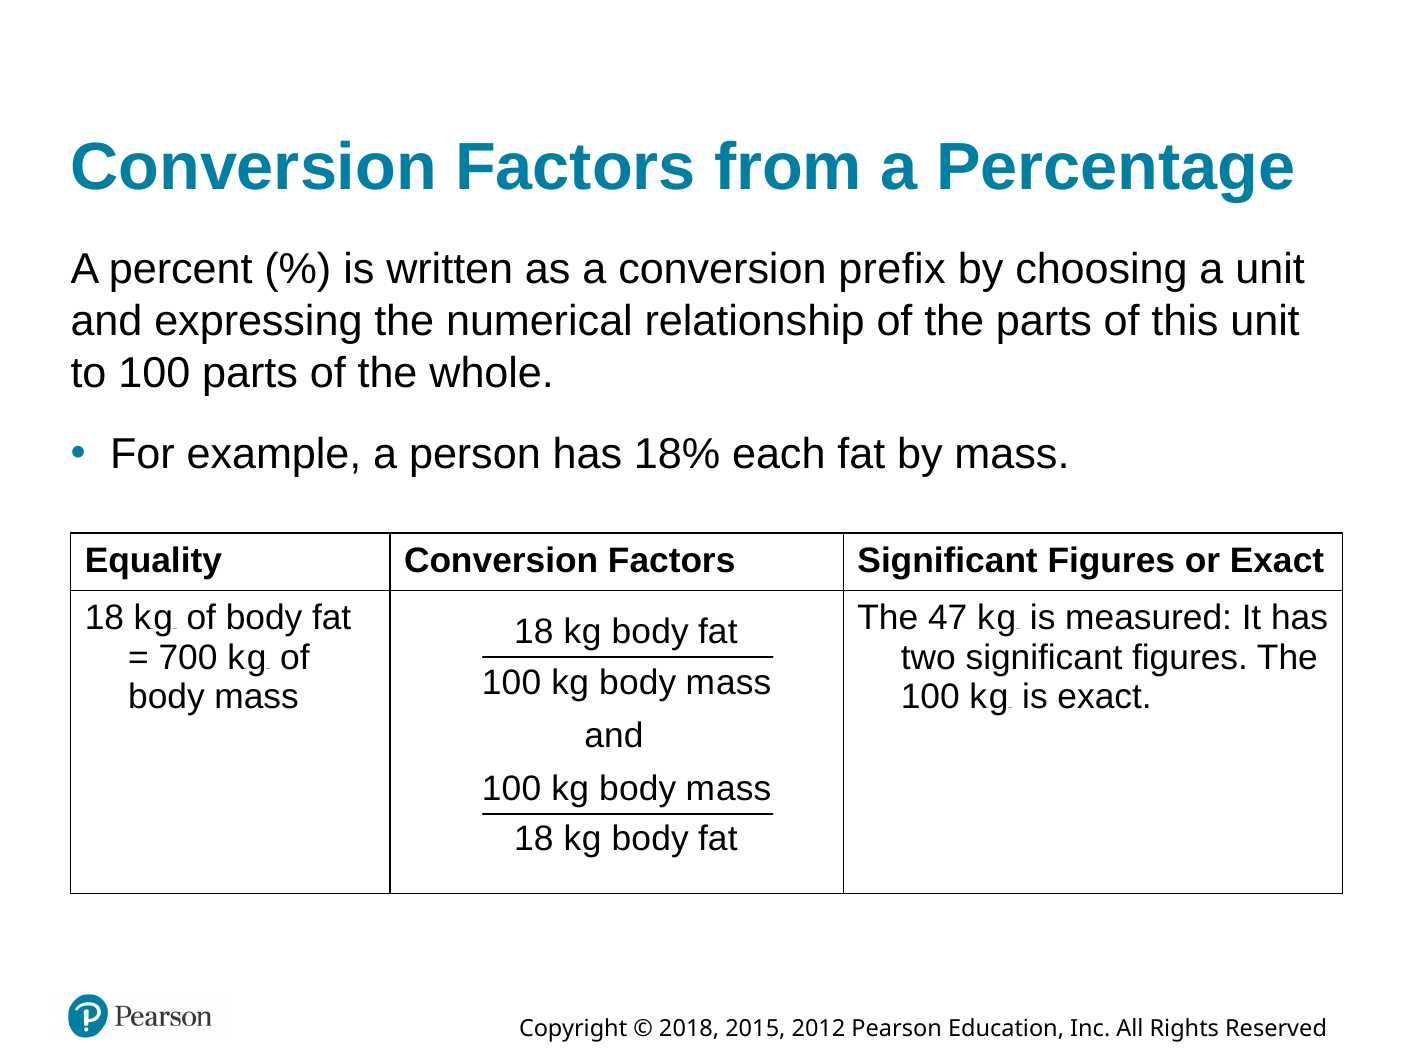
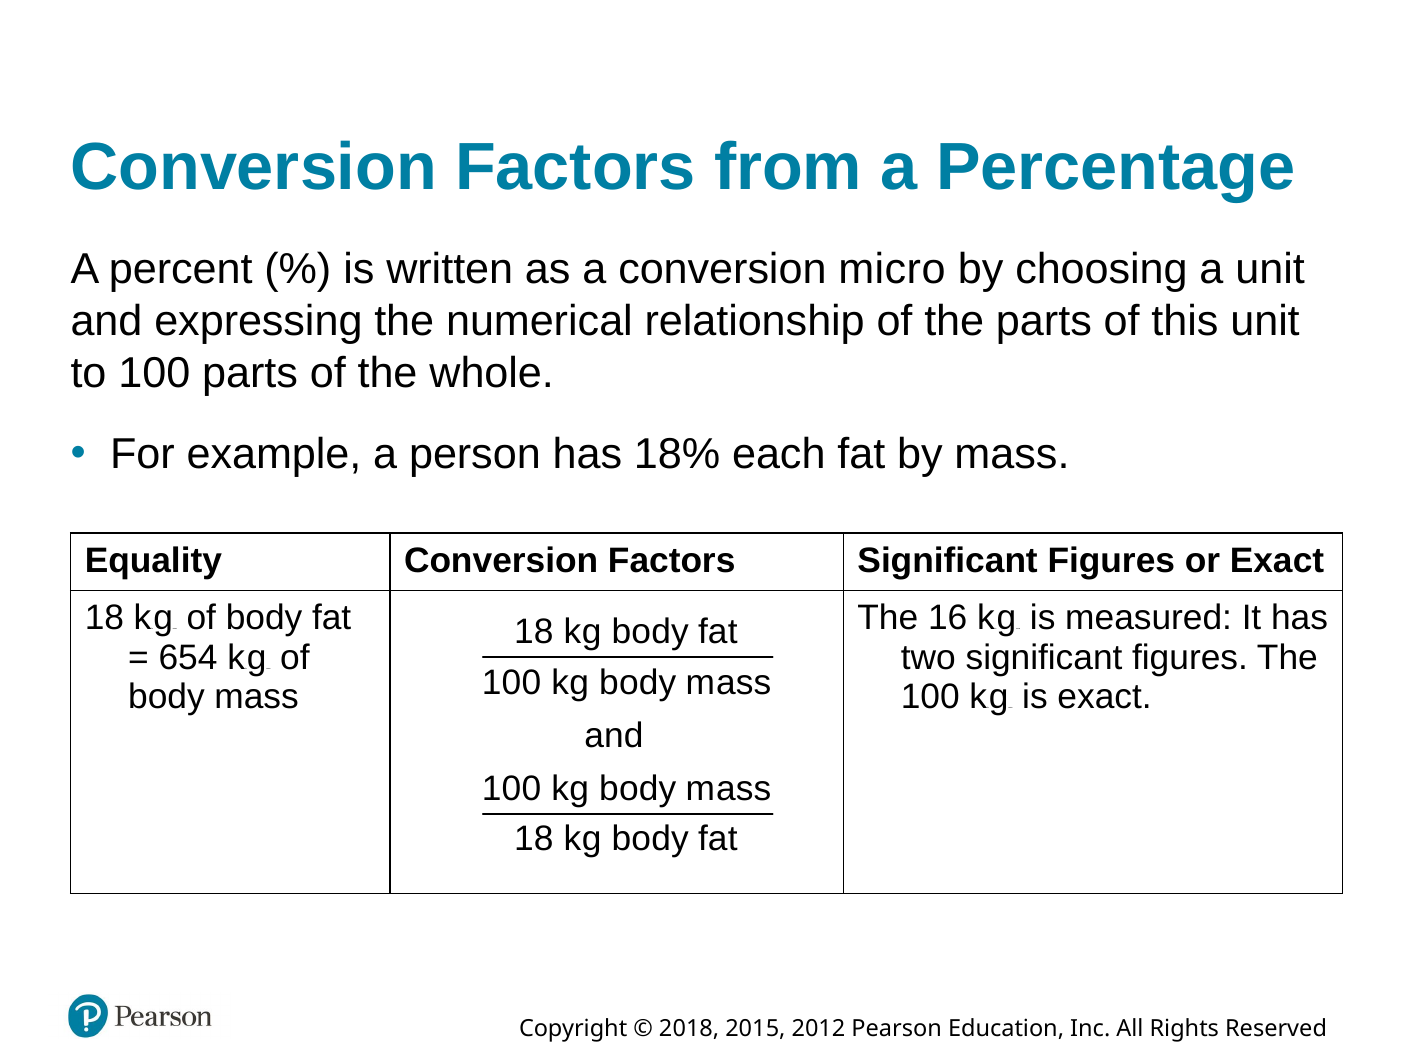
prefix: prefix -> micro (892, 269)
47: 47 -> 16 (948, 618)
700: 700 -> 654 (188, 657)
